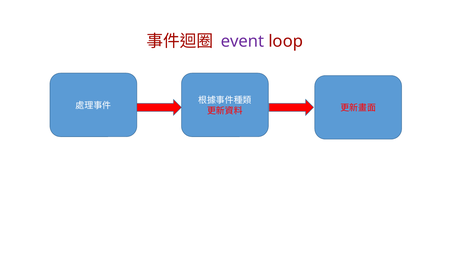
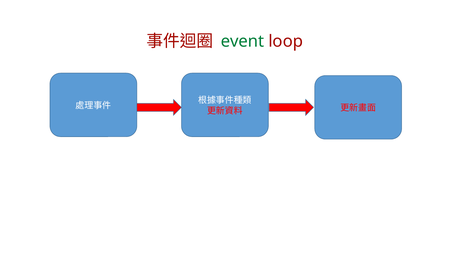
event colour: purple -> green (243, 41)
